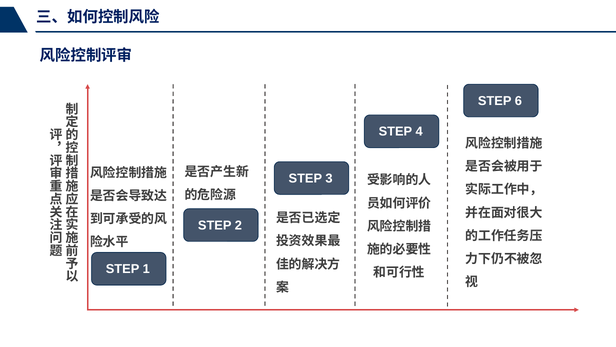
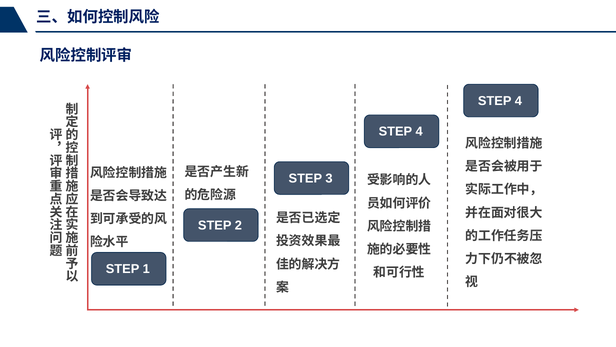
6: 6 -> 4 (518, 101)
